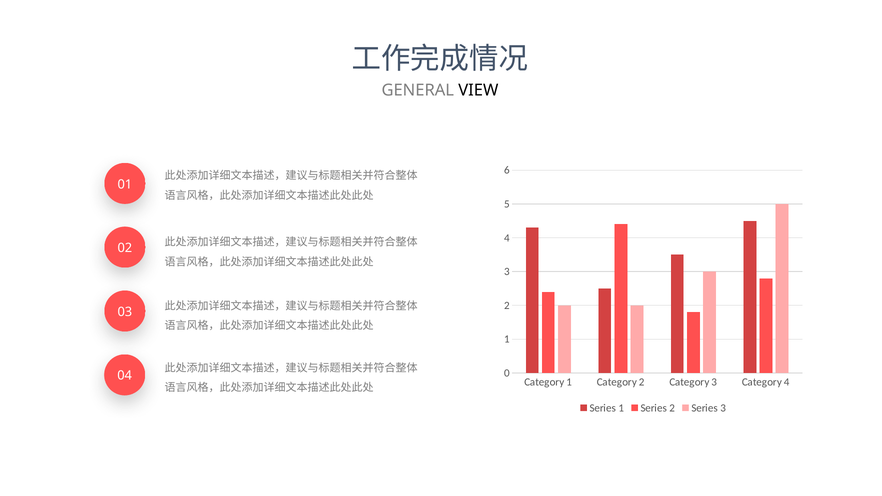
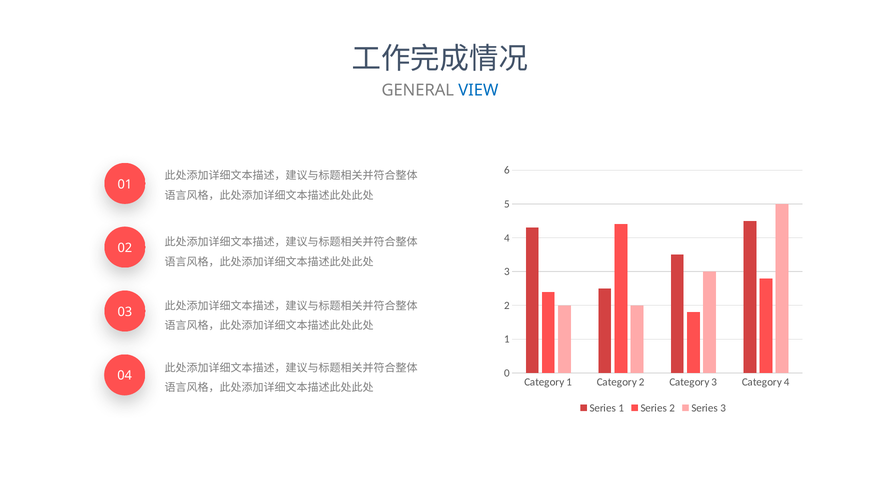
VIEW colour: black -> blue (478, 90)
